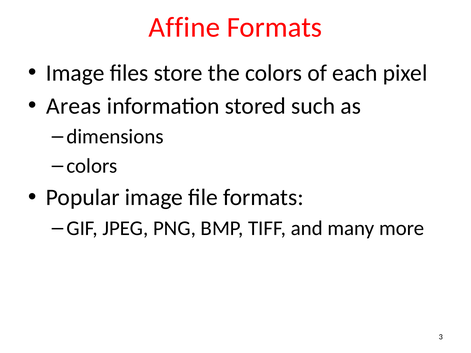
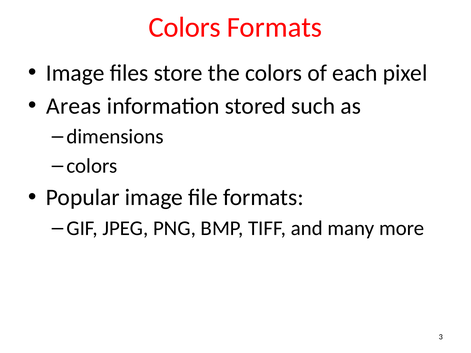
Affine: Affine -> Colors (185, 28)
